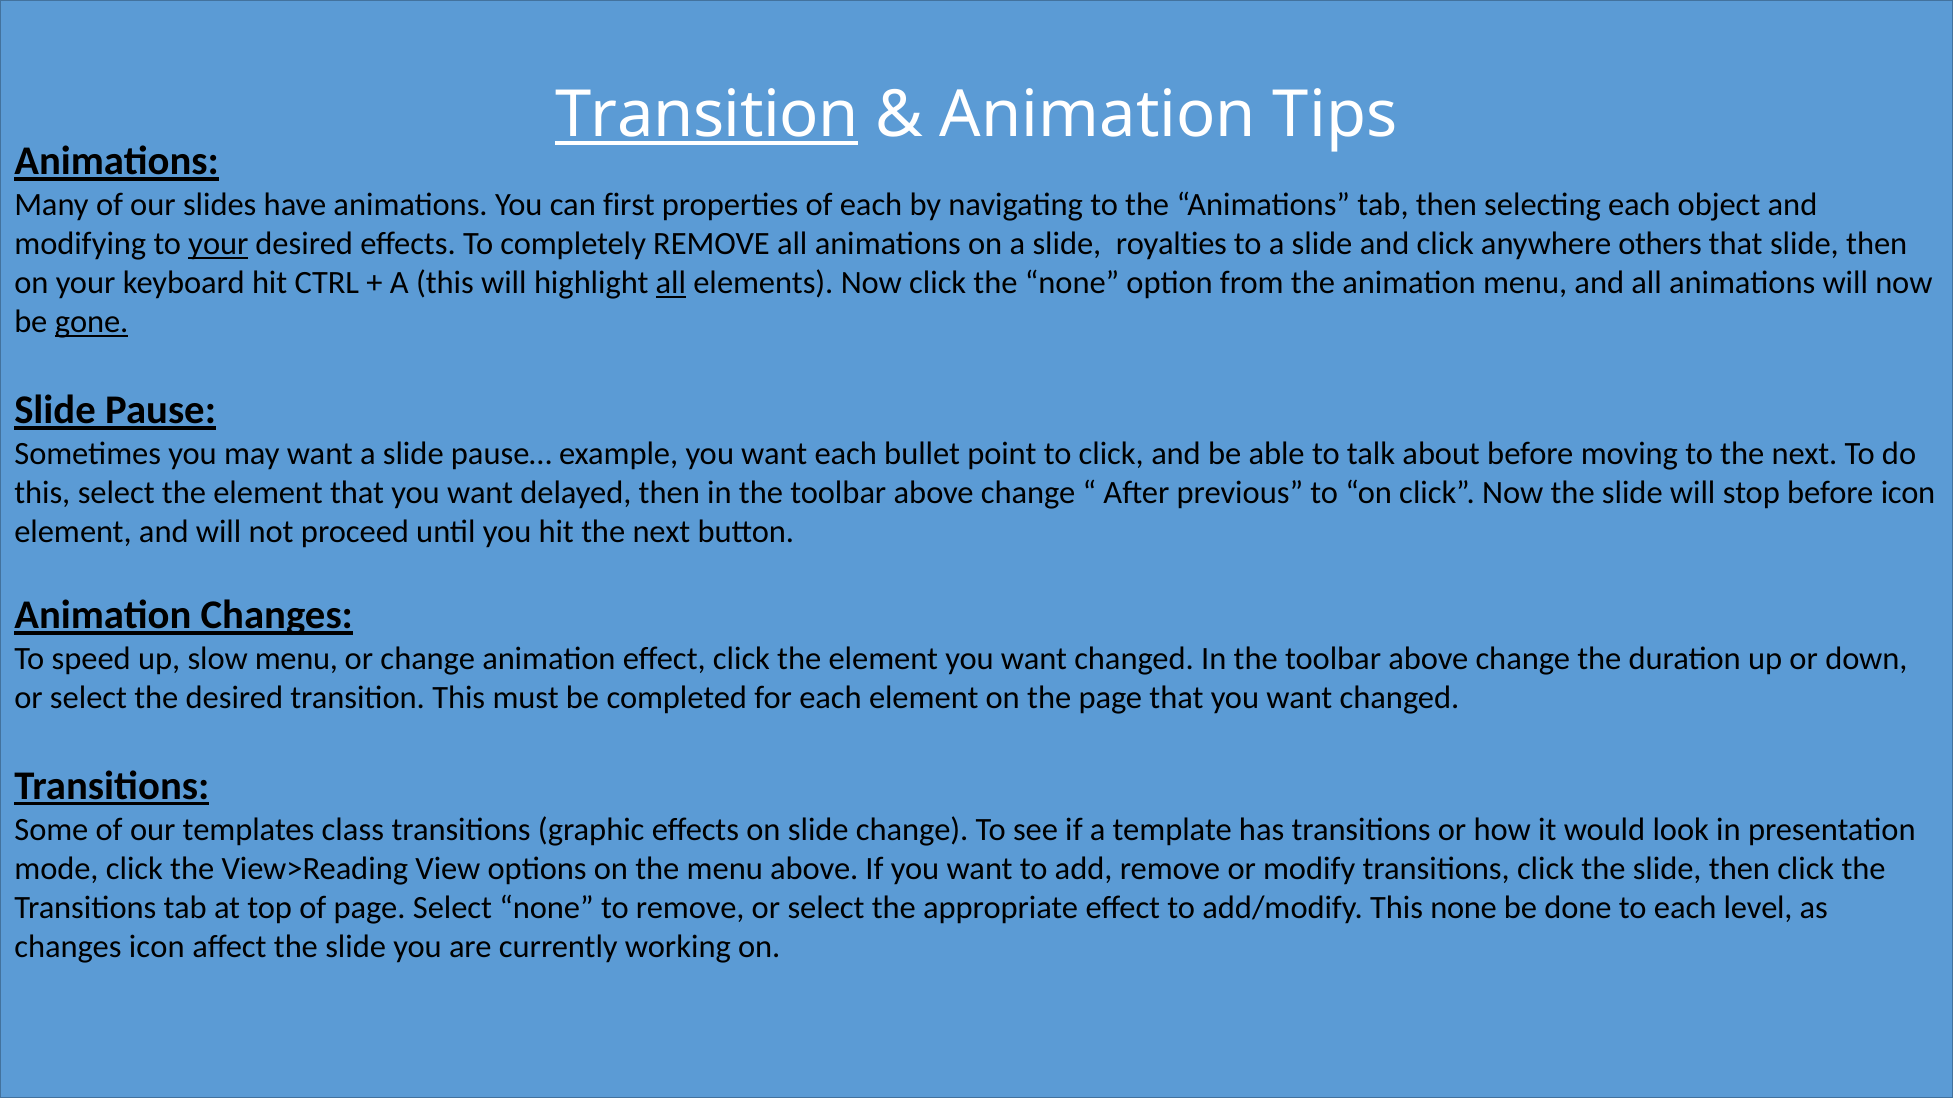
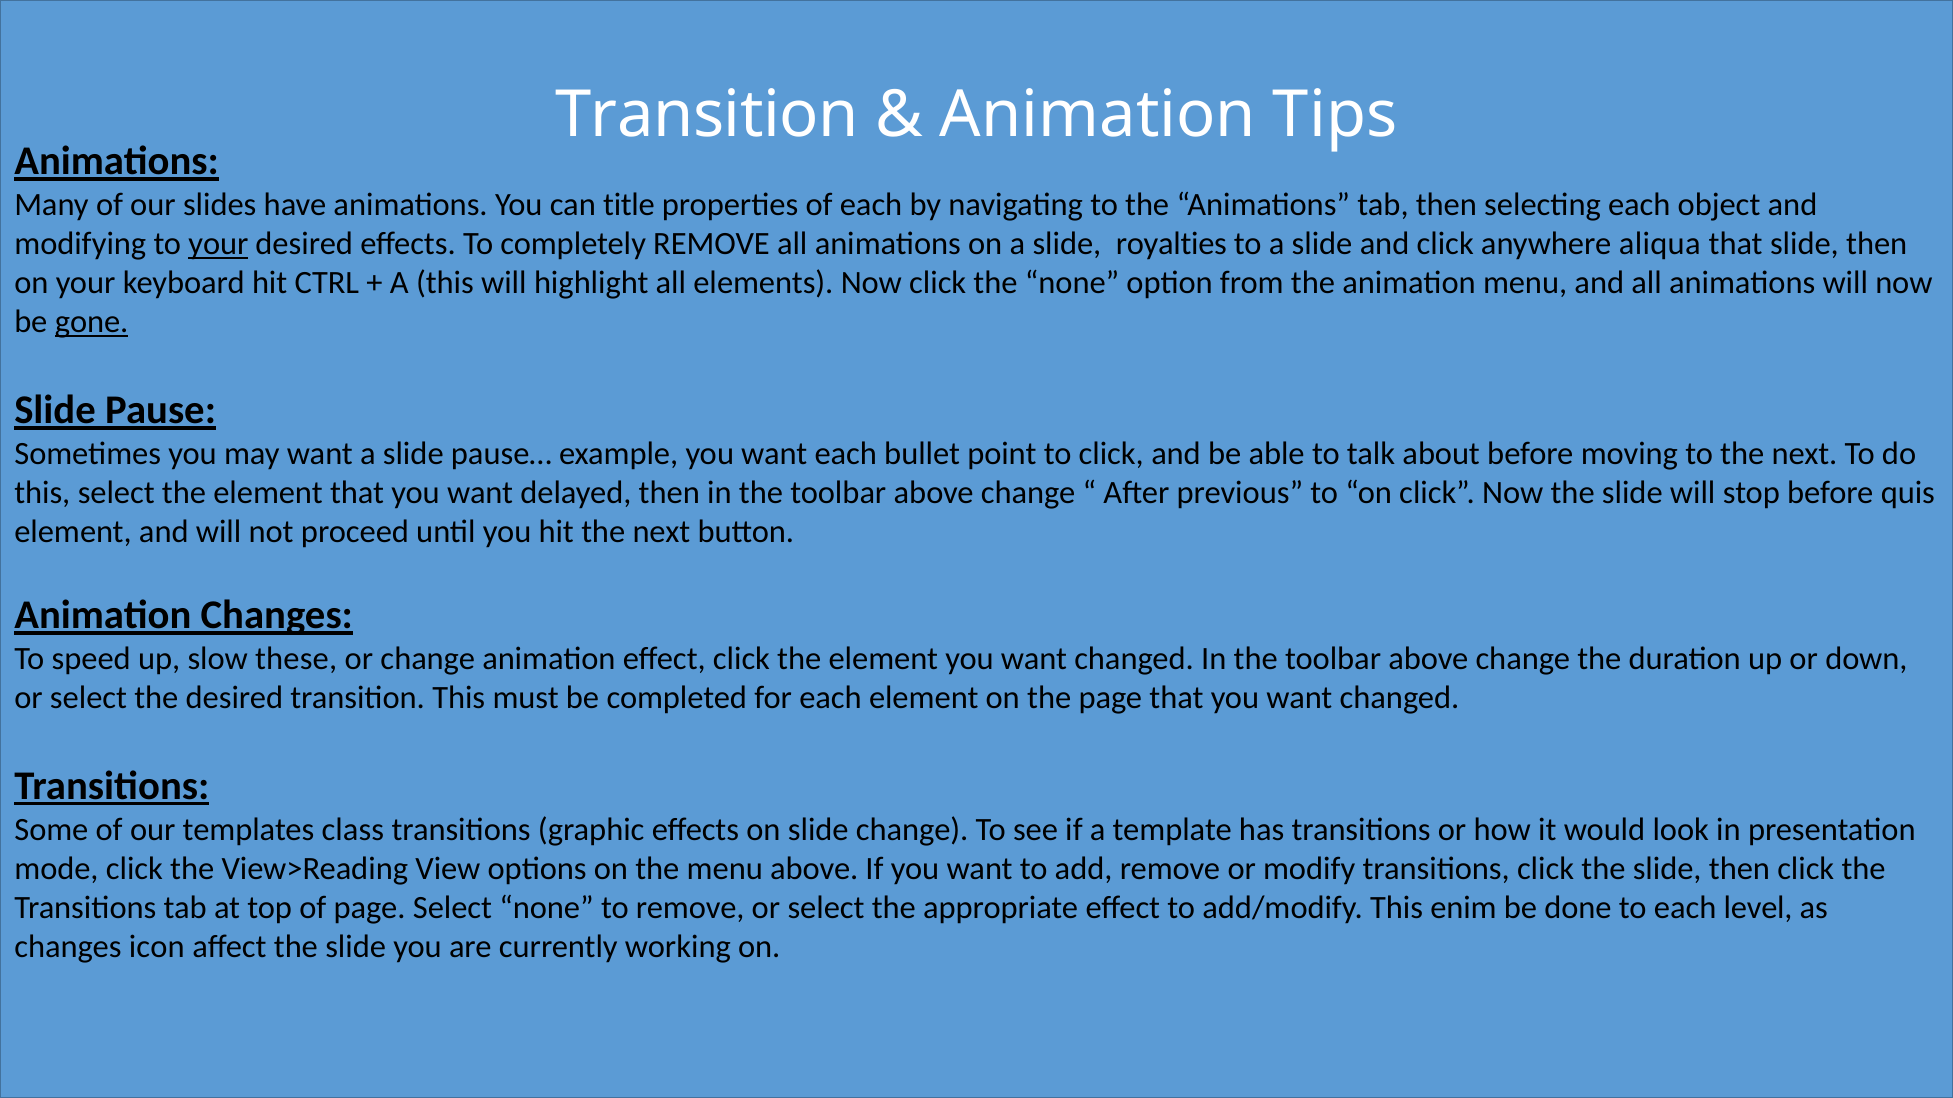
Transition underline: present -> none (707, 115)
first: first -> title (629, 205)
others: others -> aliqua (1660, 244)
all underline: present -> none (671, 283)
before icon: icon -> quis (1908, 493)
slow menu: menu -> these (296, 659)
This none: none -> enim (1464, 908)
